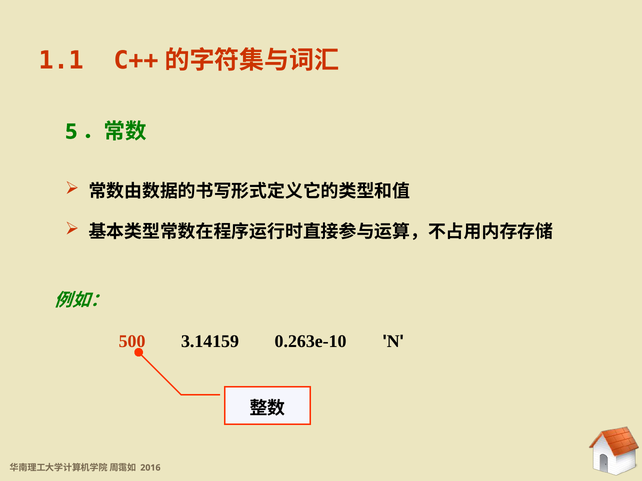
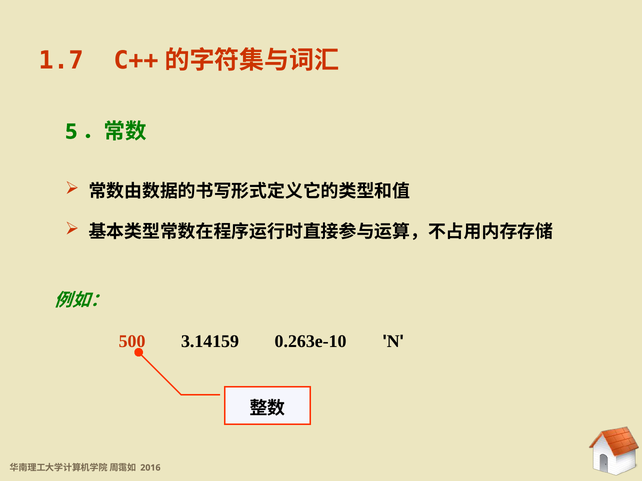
1.1: 1.1 -> 1.7 (61, 61)
